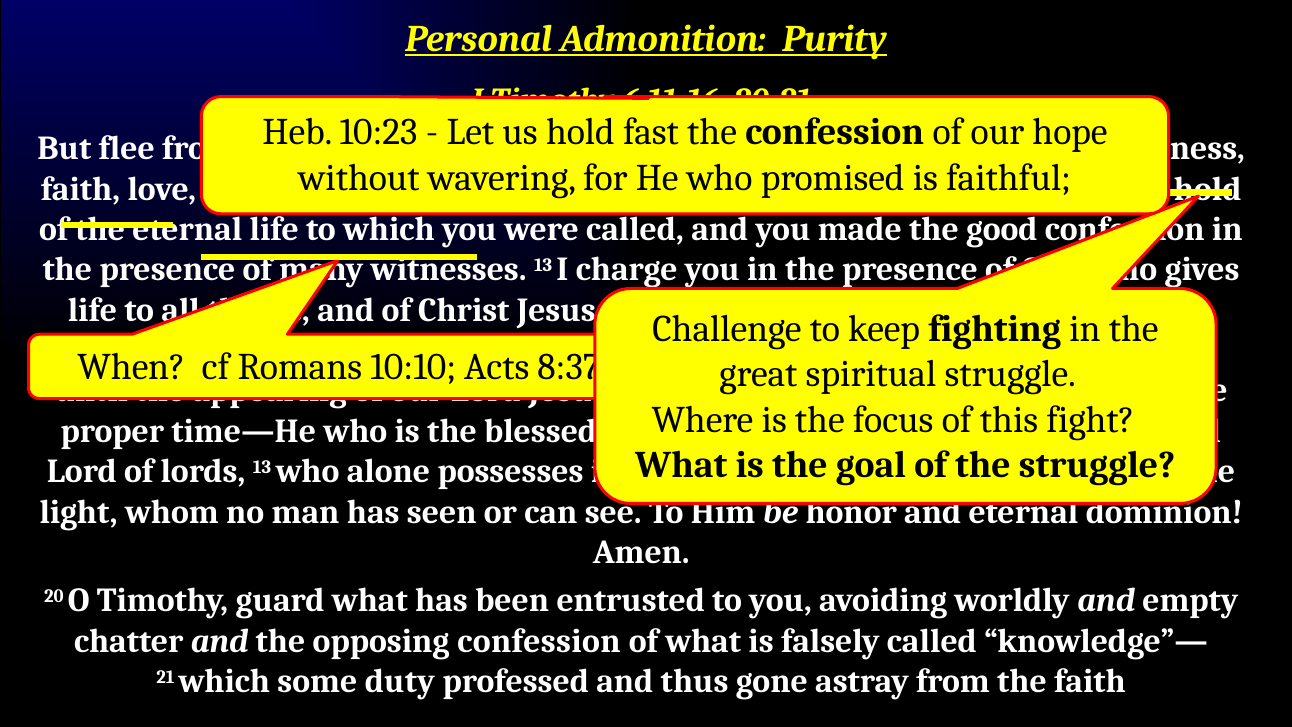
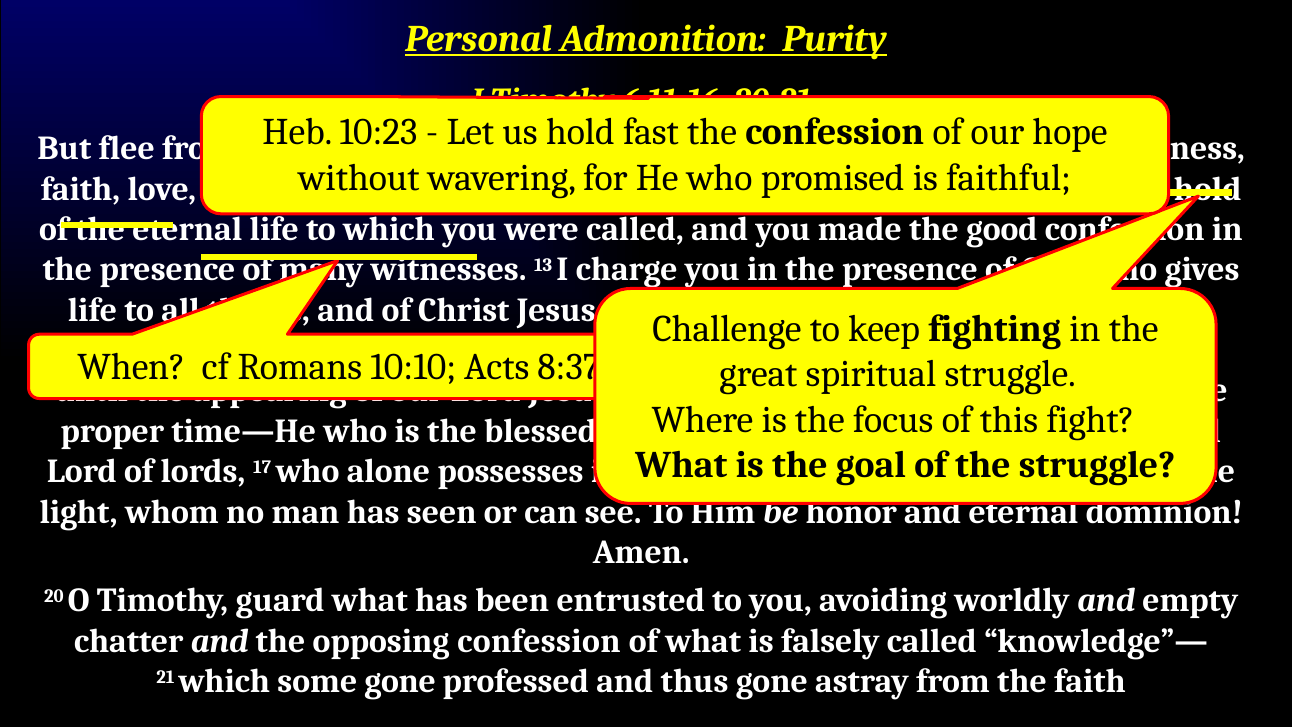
lords 13: 13 -> 17 (262, 467)
some duty: duty -> gone (400, 681)
